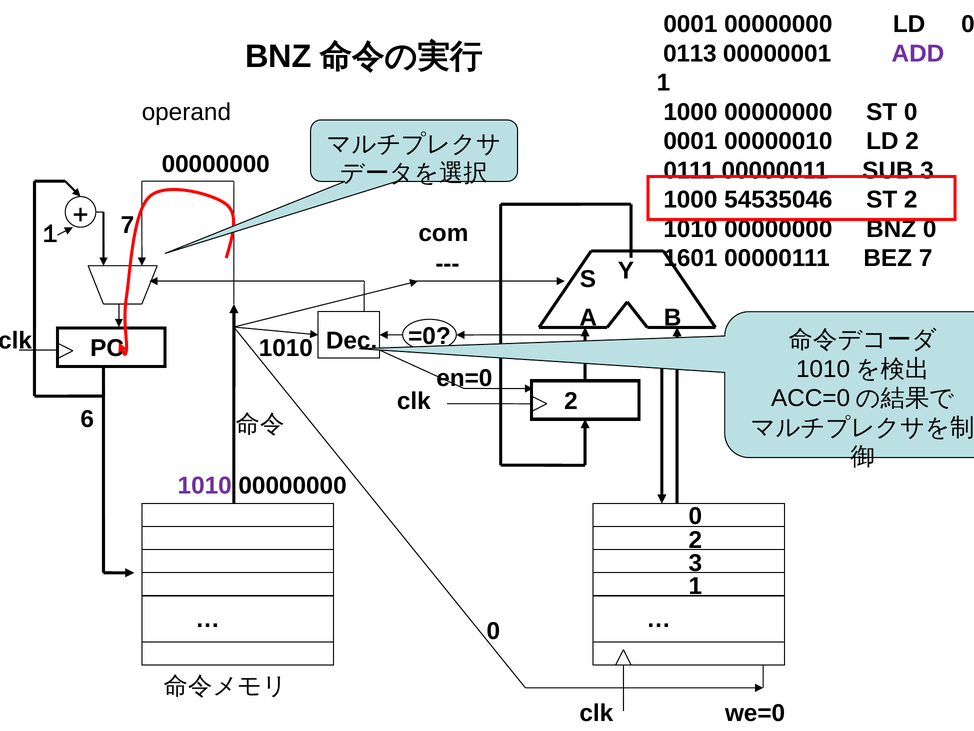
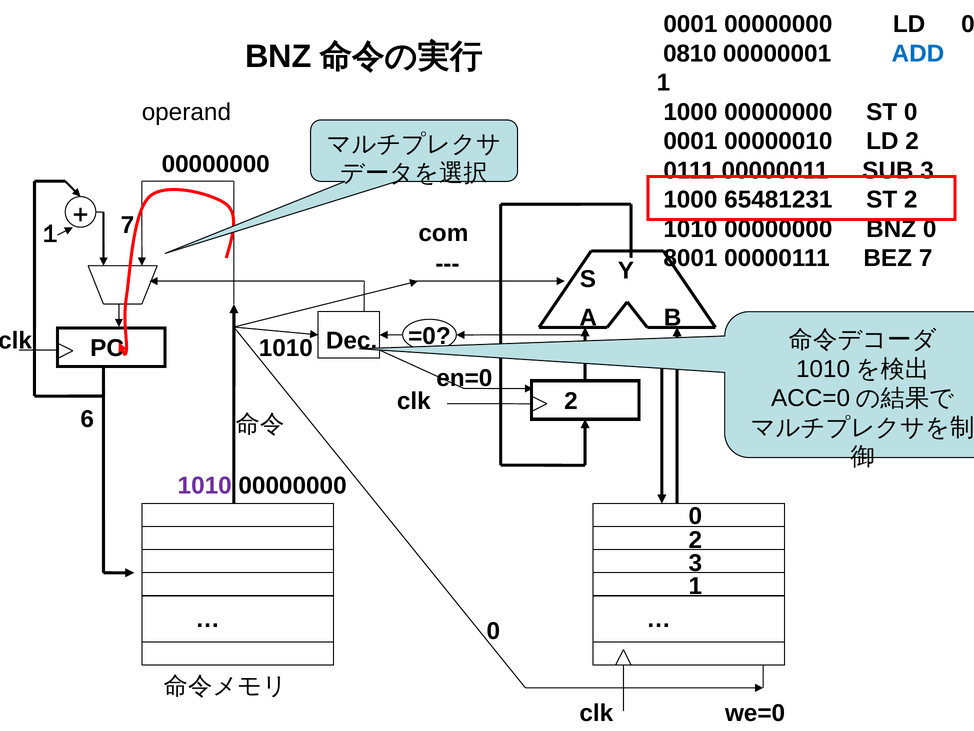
0113: 0113 -> 0810 (690, 54)
ADD colour: purple -> blue (918, 54)
54535046: 54535046 -> 65481231 (778, 200)
1601: 1601 -> 8001 (690, 258)
